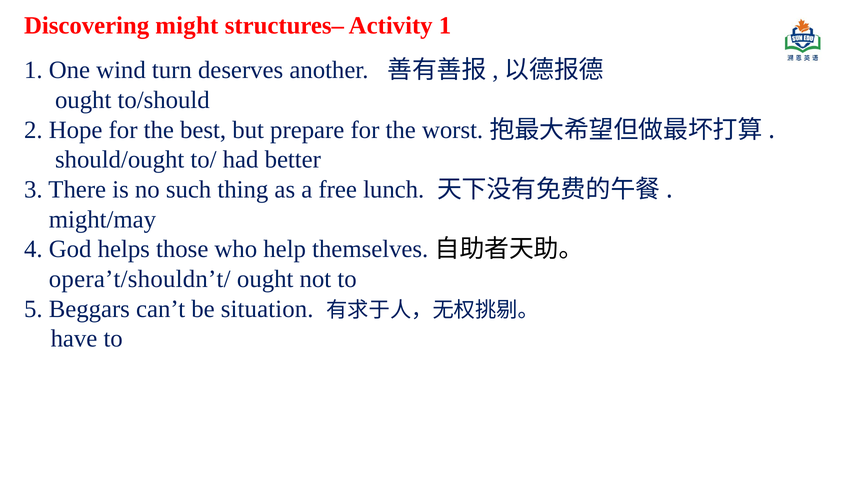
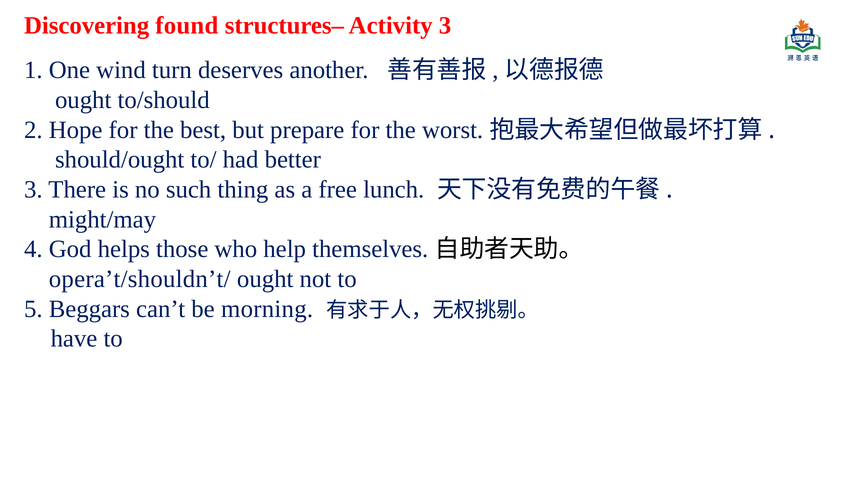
might: might -> found (187, 26)
Activity 1: 1 -> 3 (445, 26)
situation: situation -> morning (267, 309)
